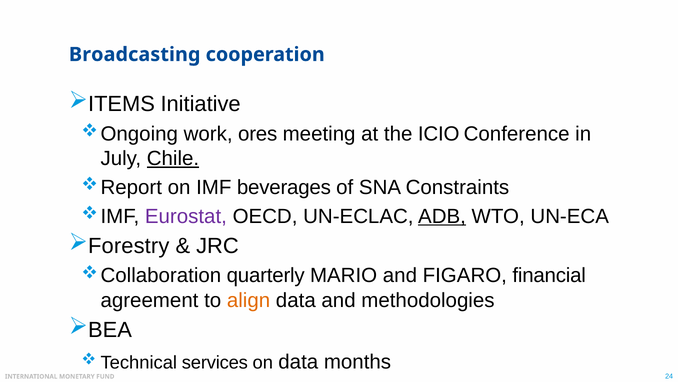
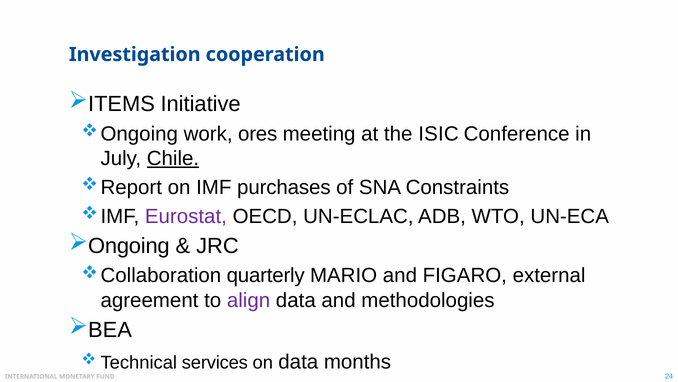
Broadcasting: Broadcasting -> Investigation (135, 54)
ICIO: ICIO -> ISIC (439, 134)
beverages: beverages -> purchases (284, 187)
ADB underline: present -> none (442, 216)
Forestry: Forestry -> Ongoing (129, 246)
financial: financial -> external (549, 275)
align colour: orange -> purple (249, 300)
